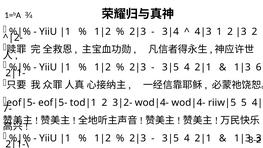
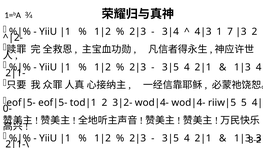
1 2: 2 -> 7 (230, 32)
6: 6 -> 4 (259, 67)
7-: 7- -> 0- (7, 109)
